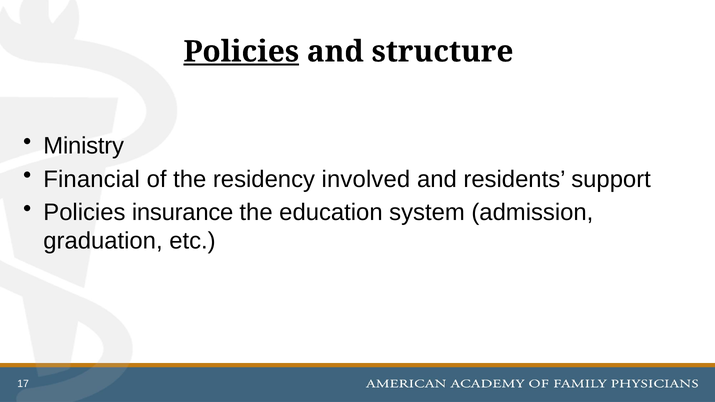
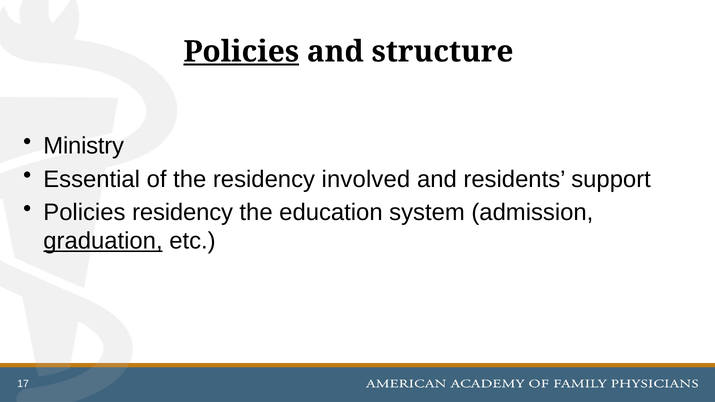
Financial: Financial -> Essential (92, 179)
Policies insurance: insurance -> residency (183, 213)
graduation underline: none -> present (103, 241)
